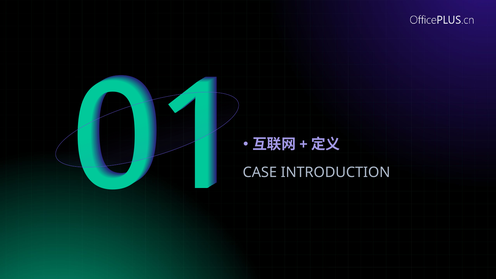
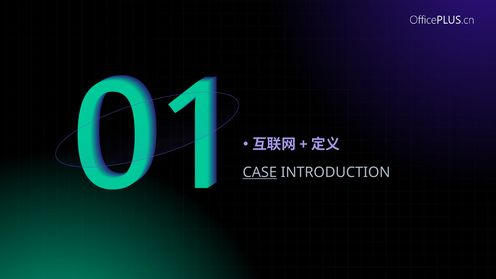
CASE underline: none -> present (260, 172)
